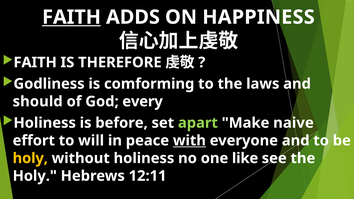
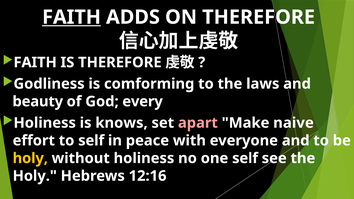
ON HAPPINESS: HAPPINESS -> THEREFORE (259, 17)
should: should -> beauty (38, 102)
before: before -> knows (122, 123)
apart colour: light green -> pink (198, 123)
to will: will -> self (91, 141)
with underline: present -> none (189, 141)
one like: like -> self (245, 158)
12:11: 12:11 -> 12:16 (148, 176)
